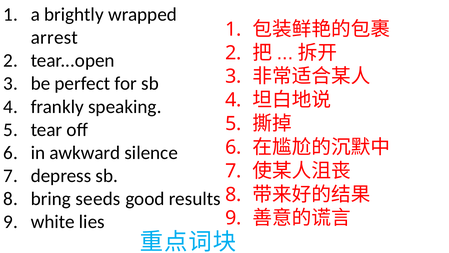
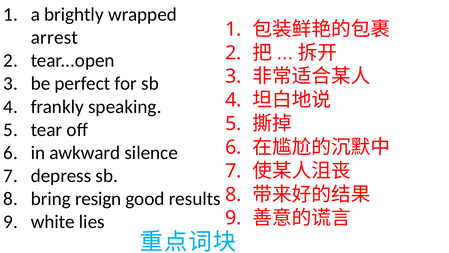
seeds: seeds -> resign (98, 199)
